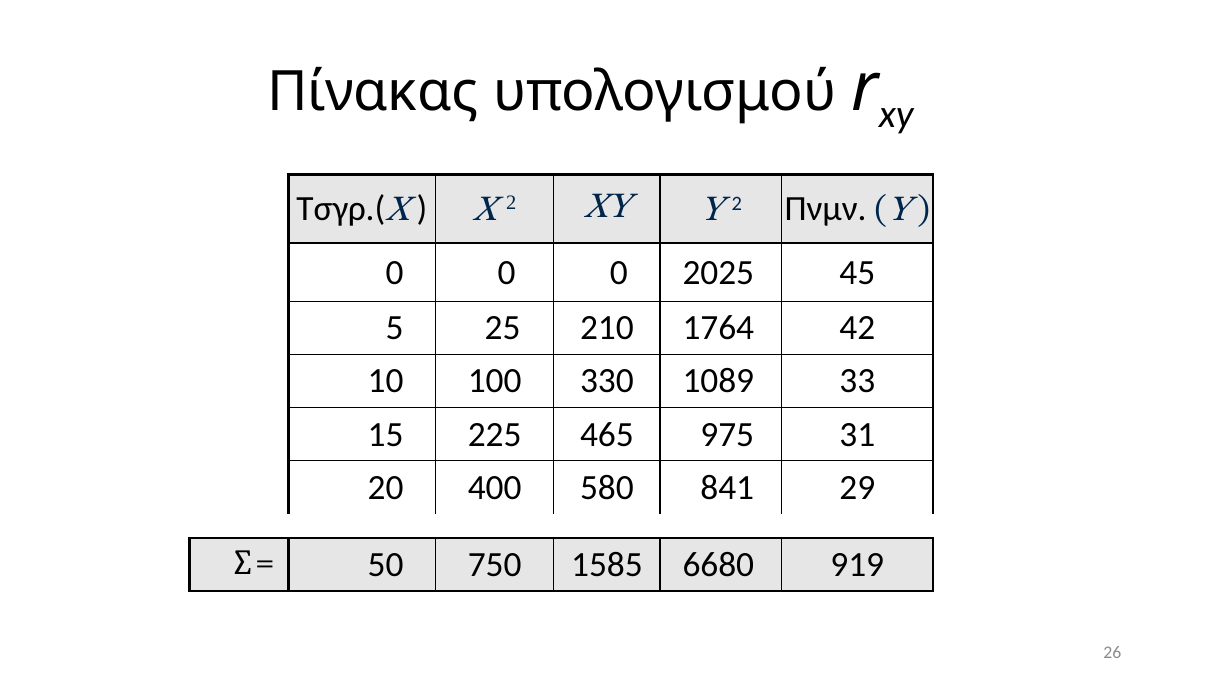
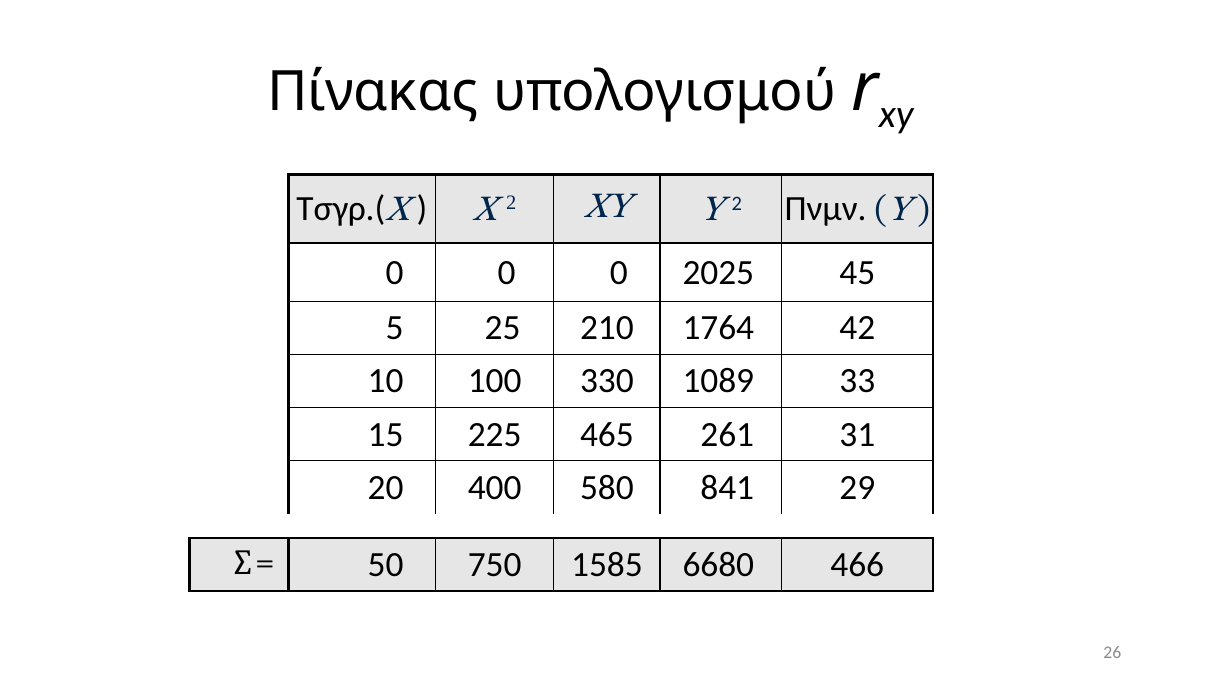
975: 975 -> 261 (727, 434)
919: 919 -> 466 (857, 565)
